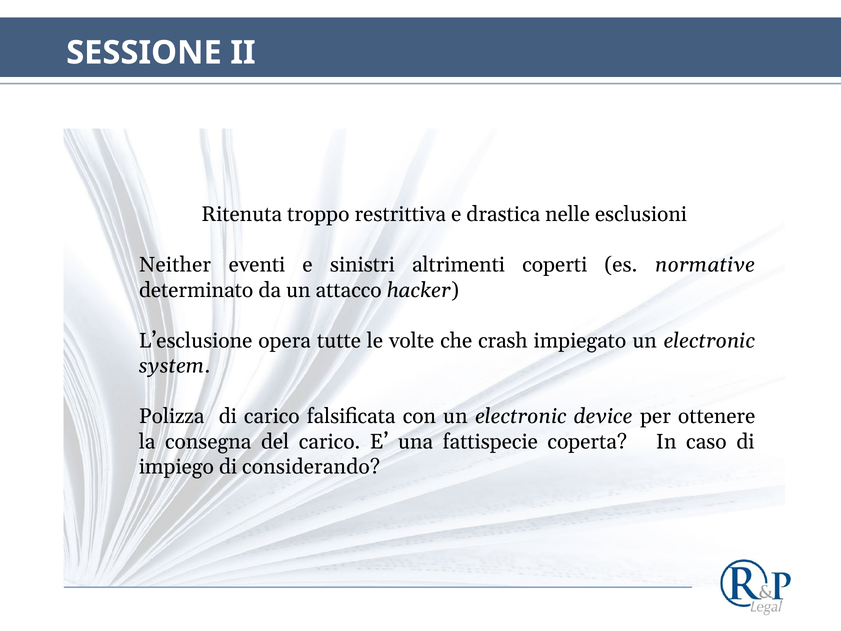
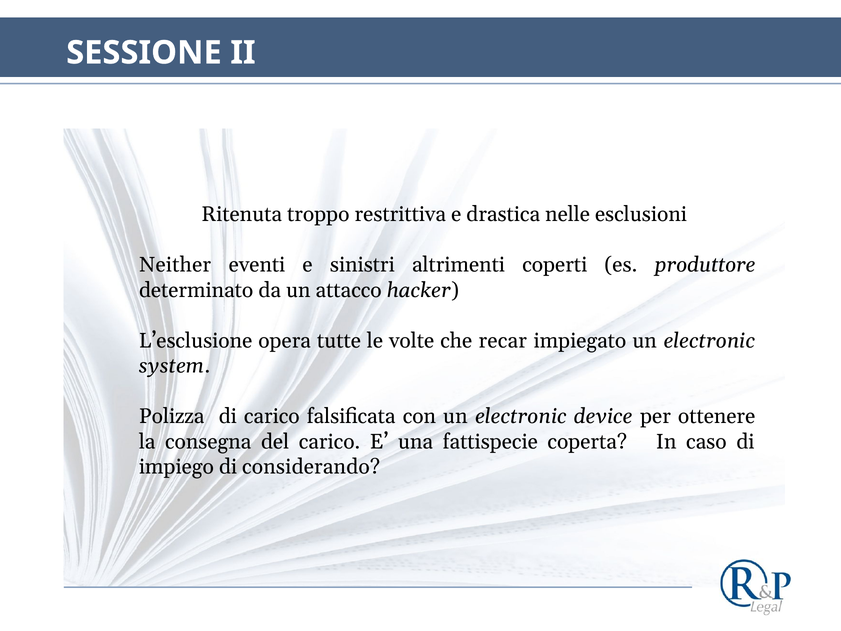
normative: normative -> produttore (705, 265)
crash: crash -> recar (503, 341)
